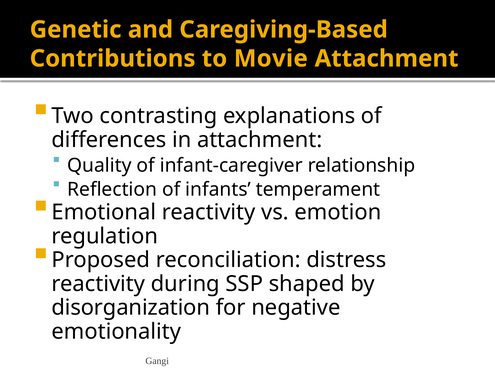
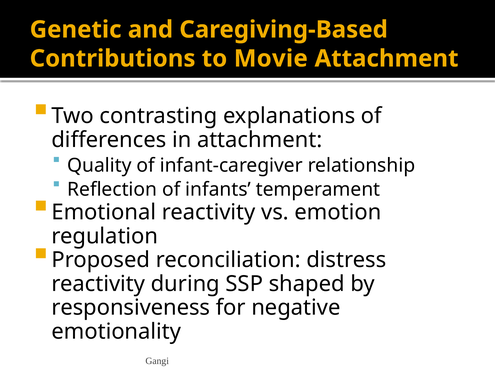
disorganization: disorganization -> responsiveness (131, 307)
